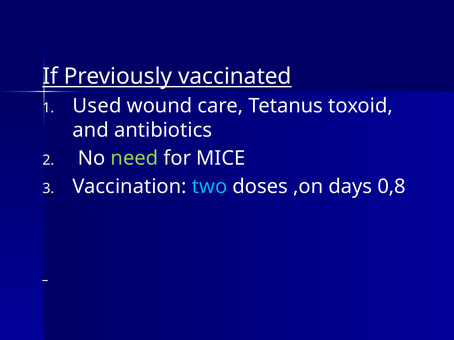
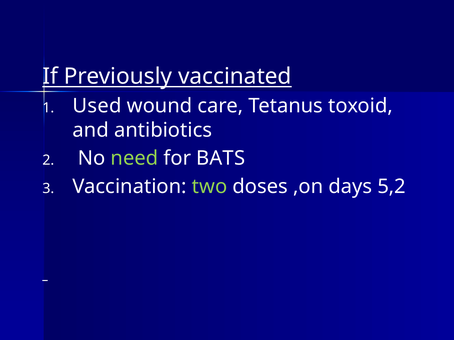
MICE: MICE -> BATS (221, 159)
two colour: light blue -> light green (210, 187)
0,8: 0,8 -> 5,2 (392, 187)
